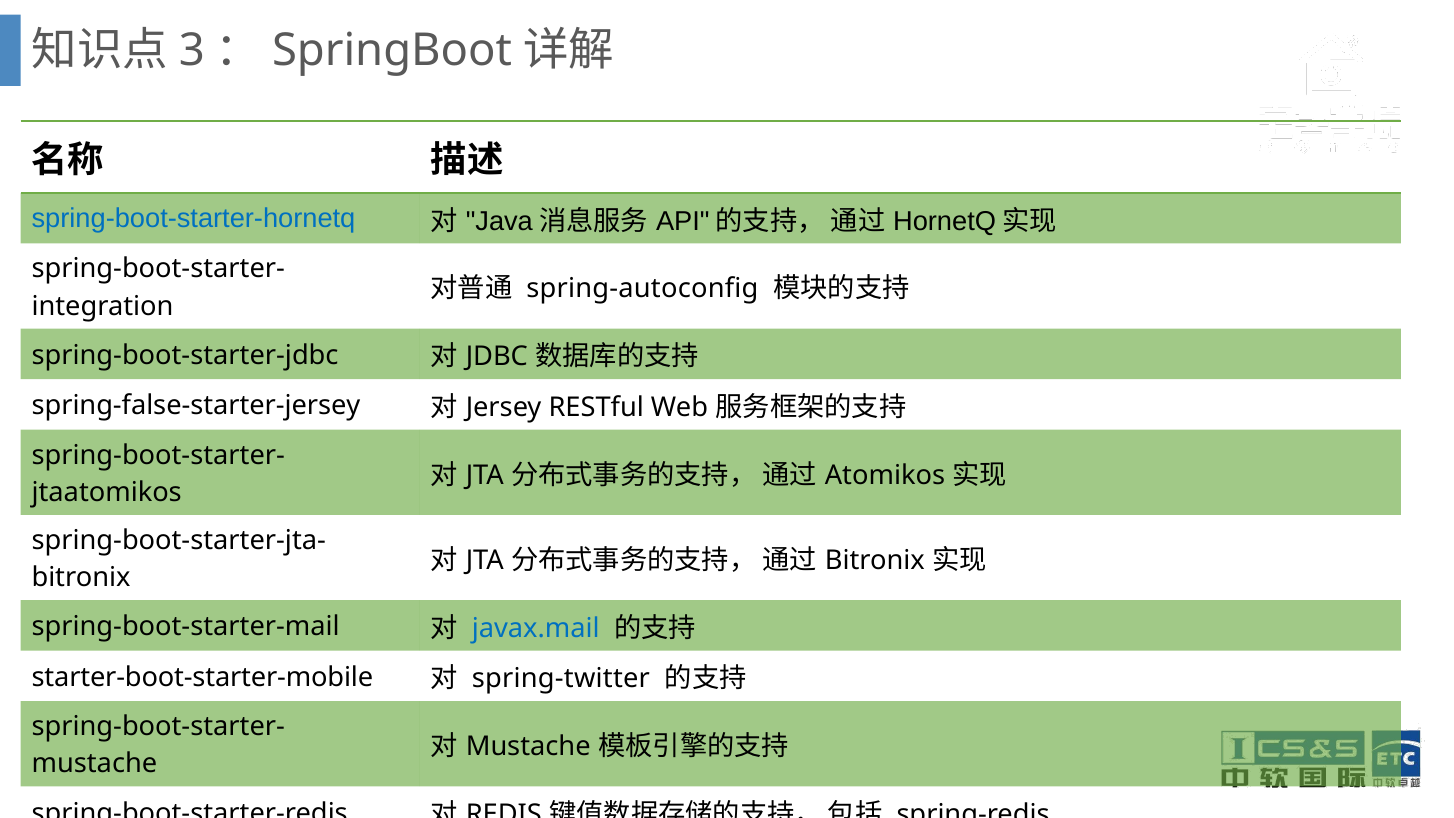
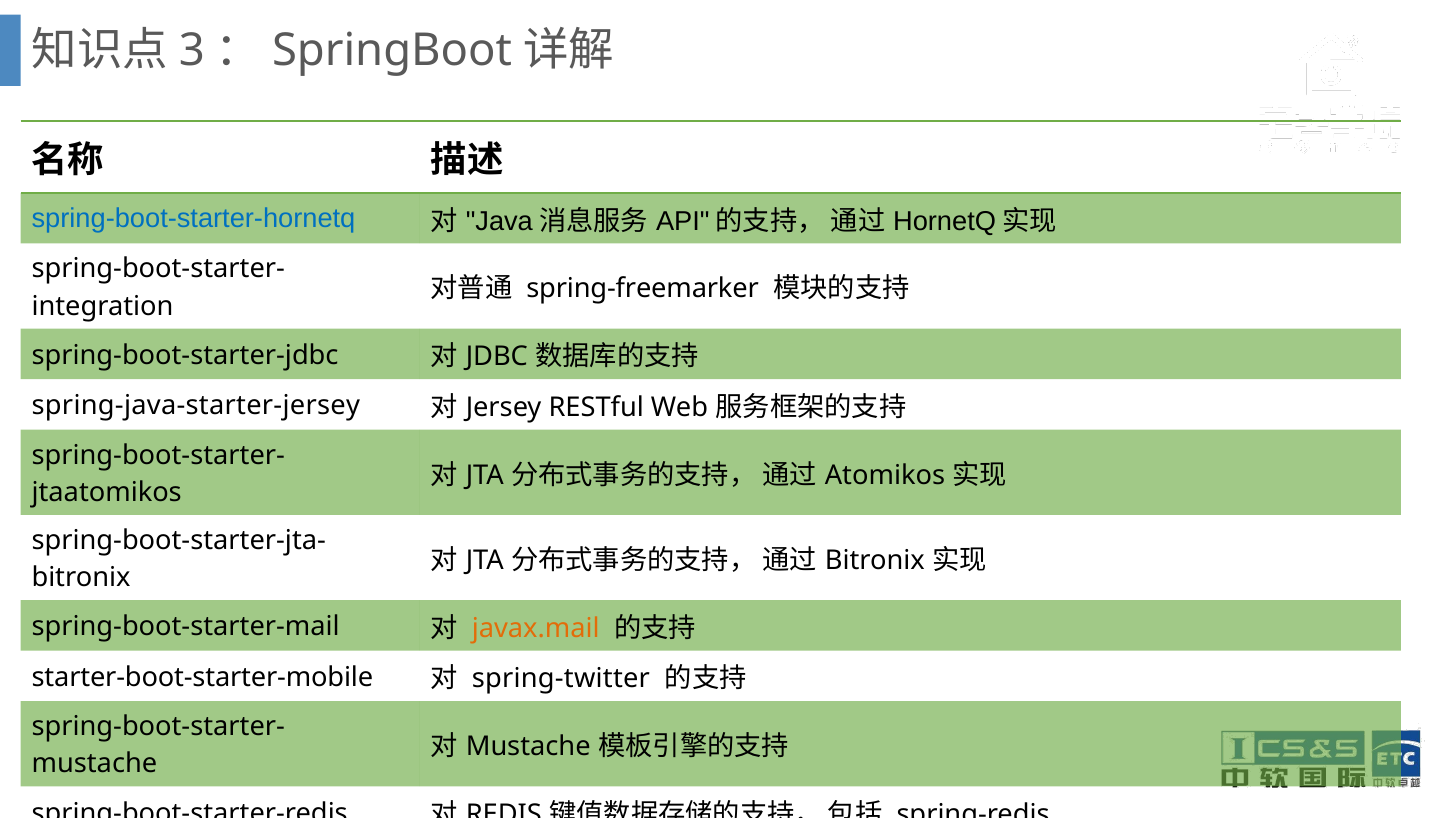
spring-autoconfig: spring-autoconfig -> spring-freemarker (643, 289)
spring-false-starter-jersey: spring-false-starter-jersey -> spring-java-starter-jersey (196, 406)
javax.mail colour: blue -> orange (536, 628)
